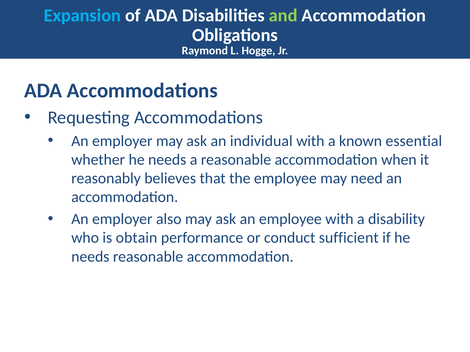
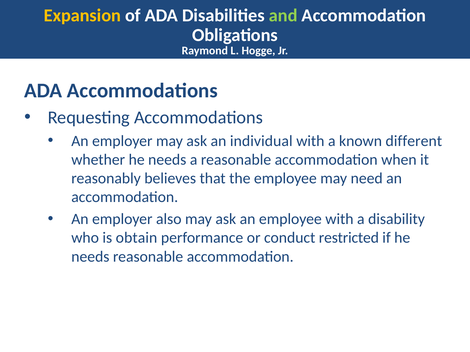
Expansion colour: light blue -> yellow (82, 16)
essential: essential -> different (414, 141)
sufficient: sufficient -> restricted (349, 238)
